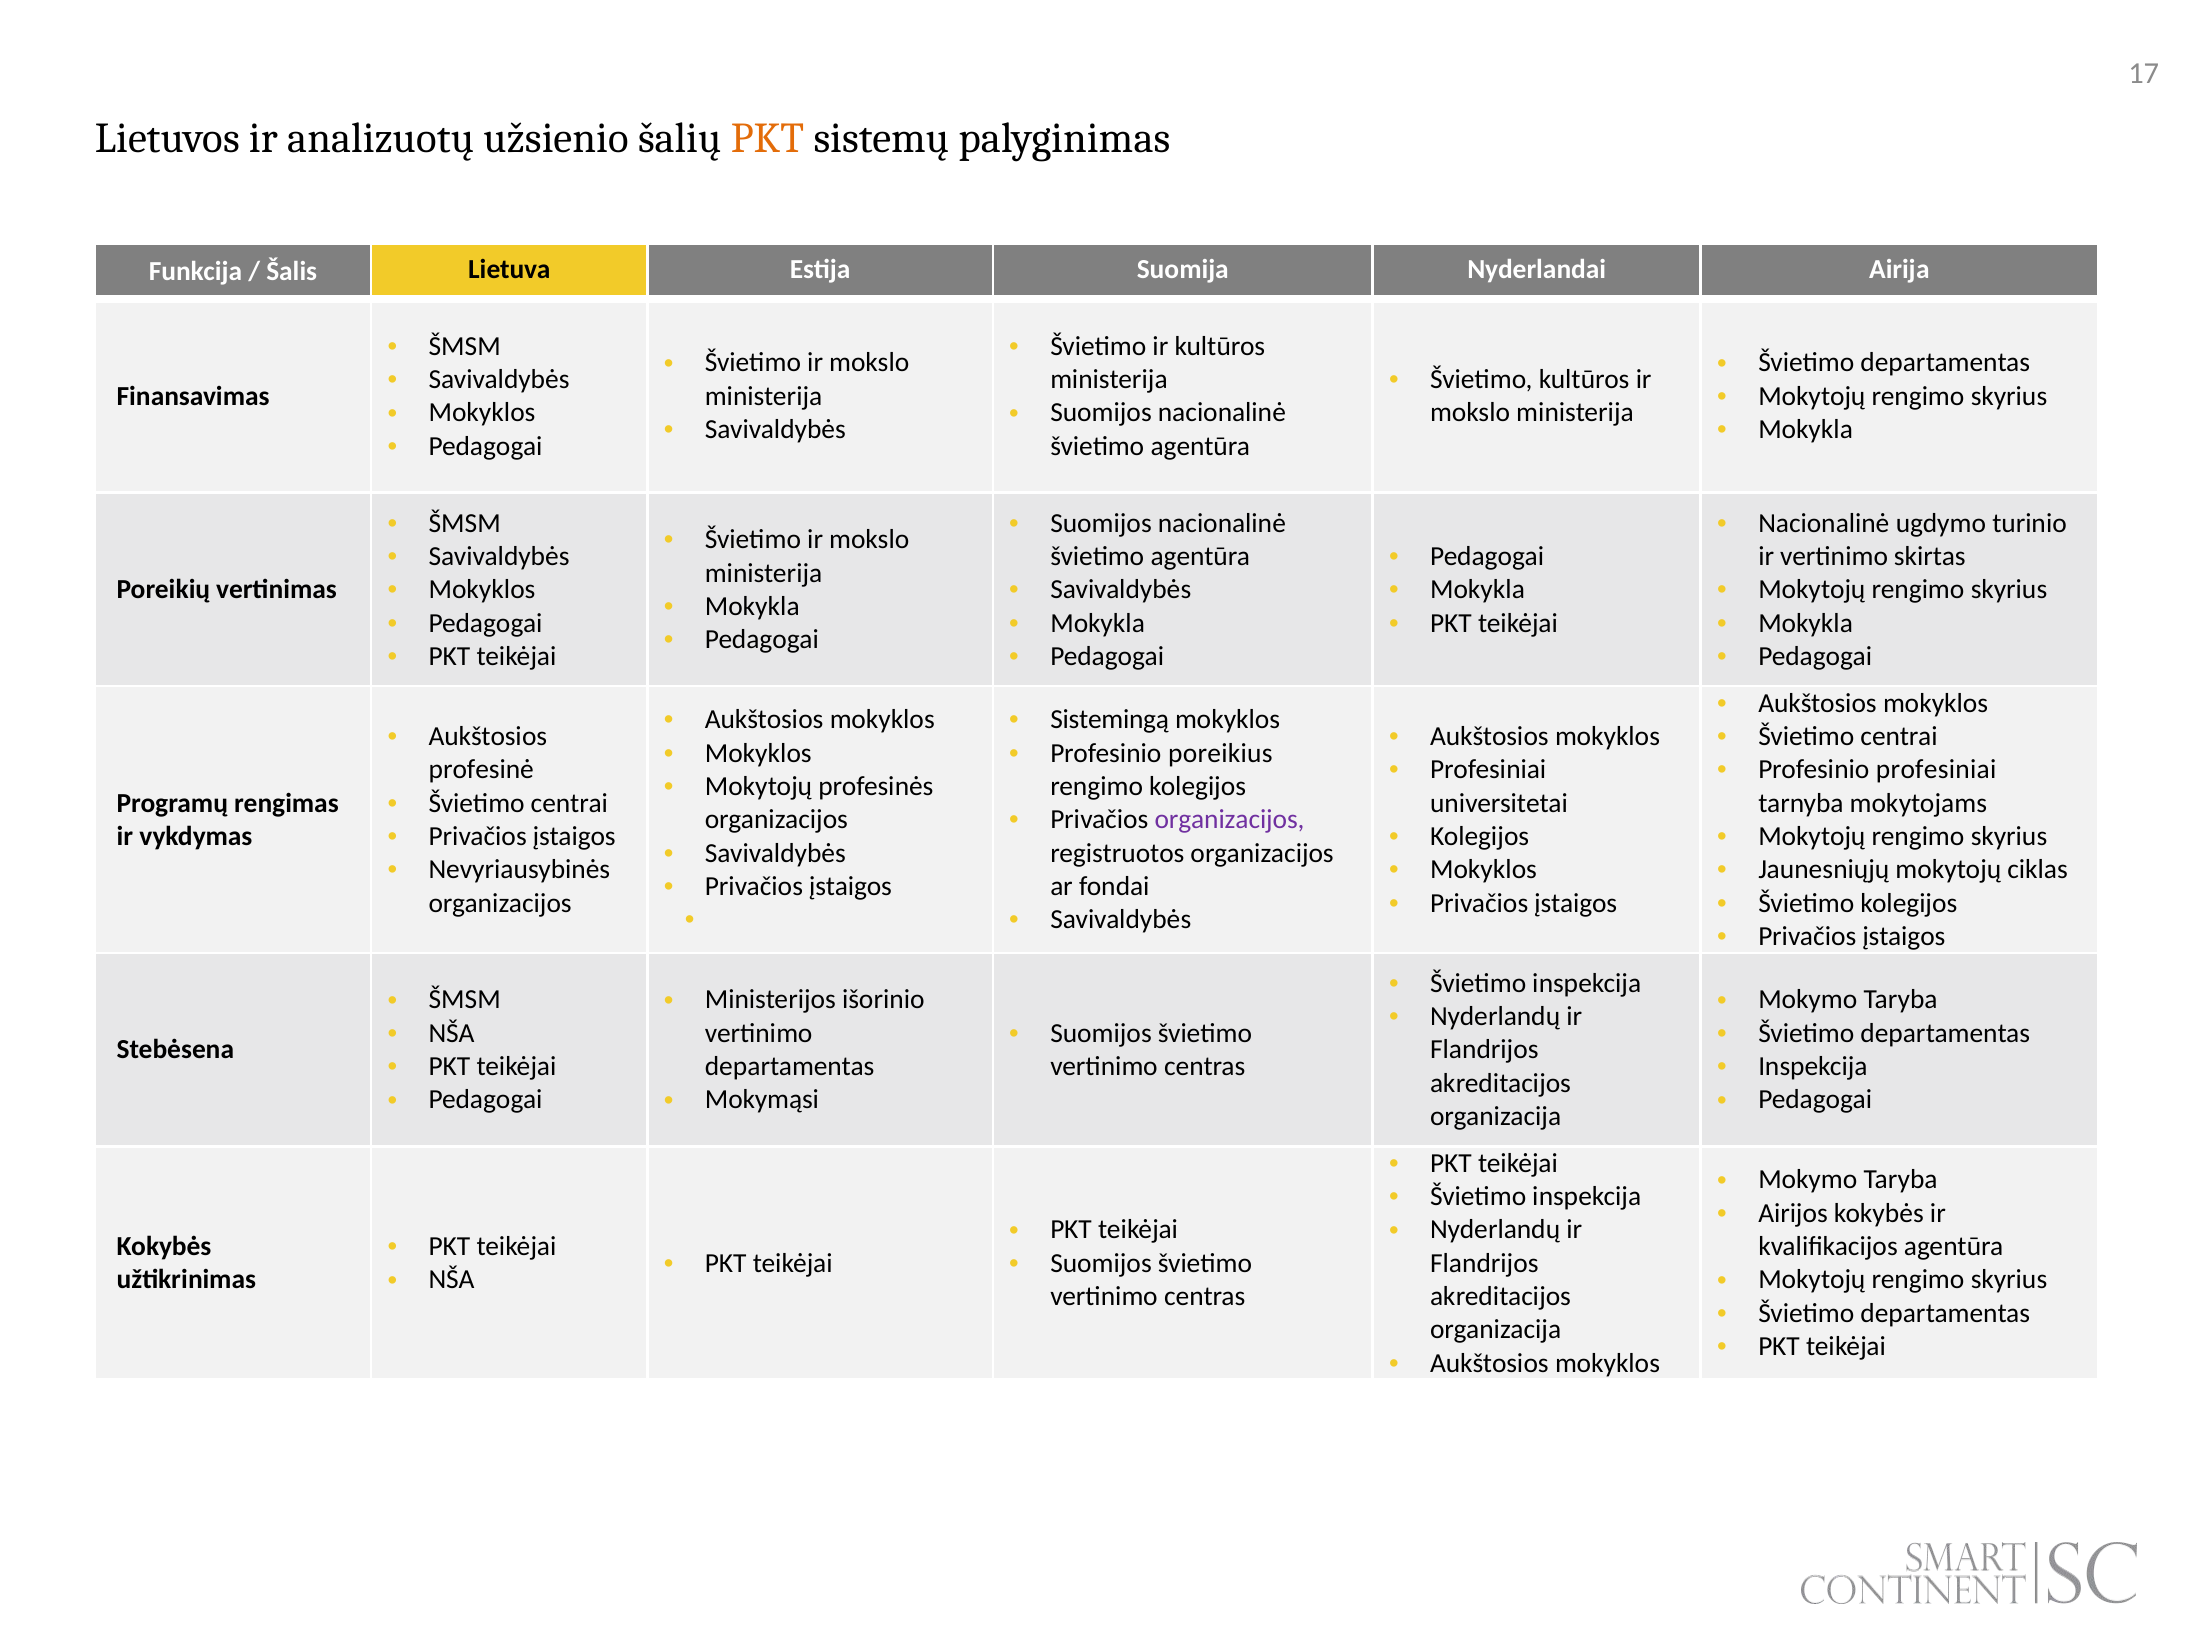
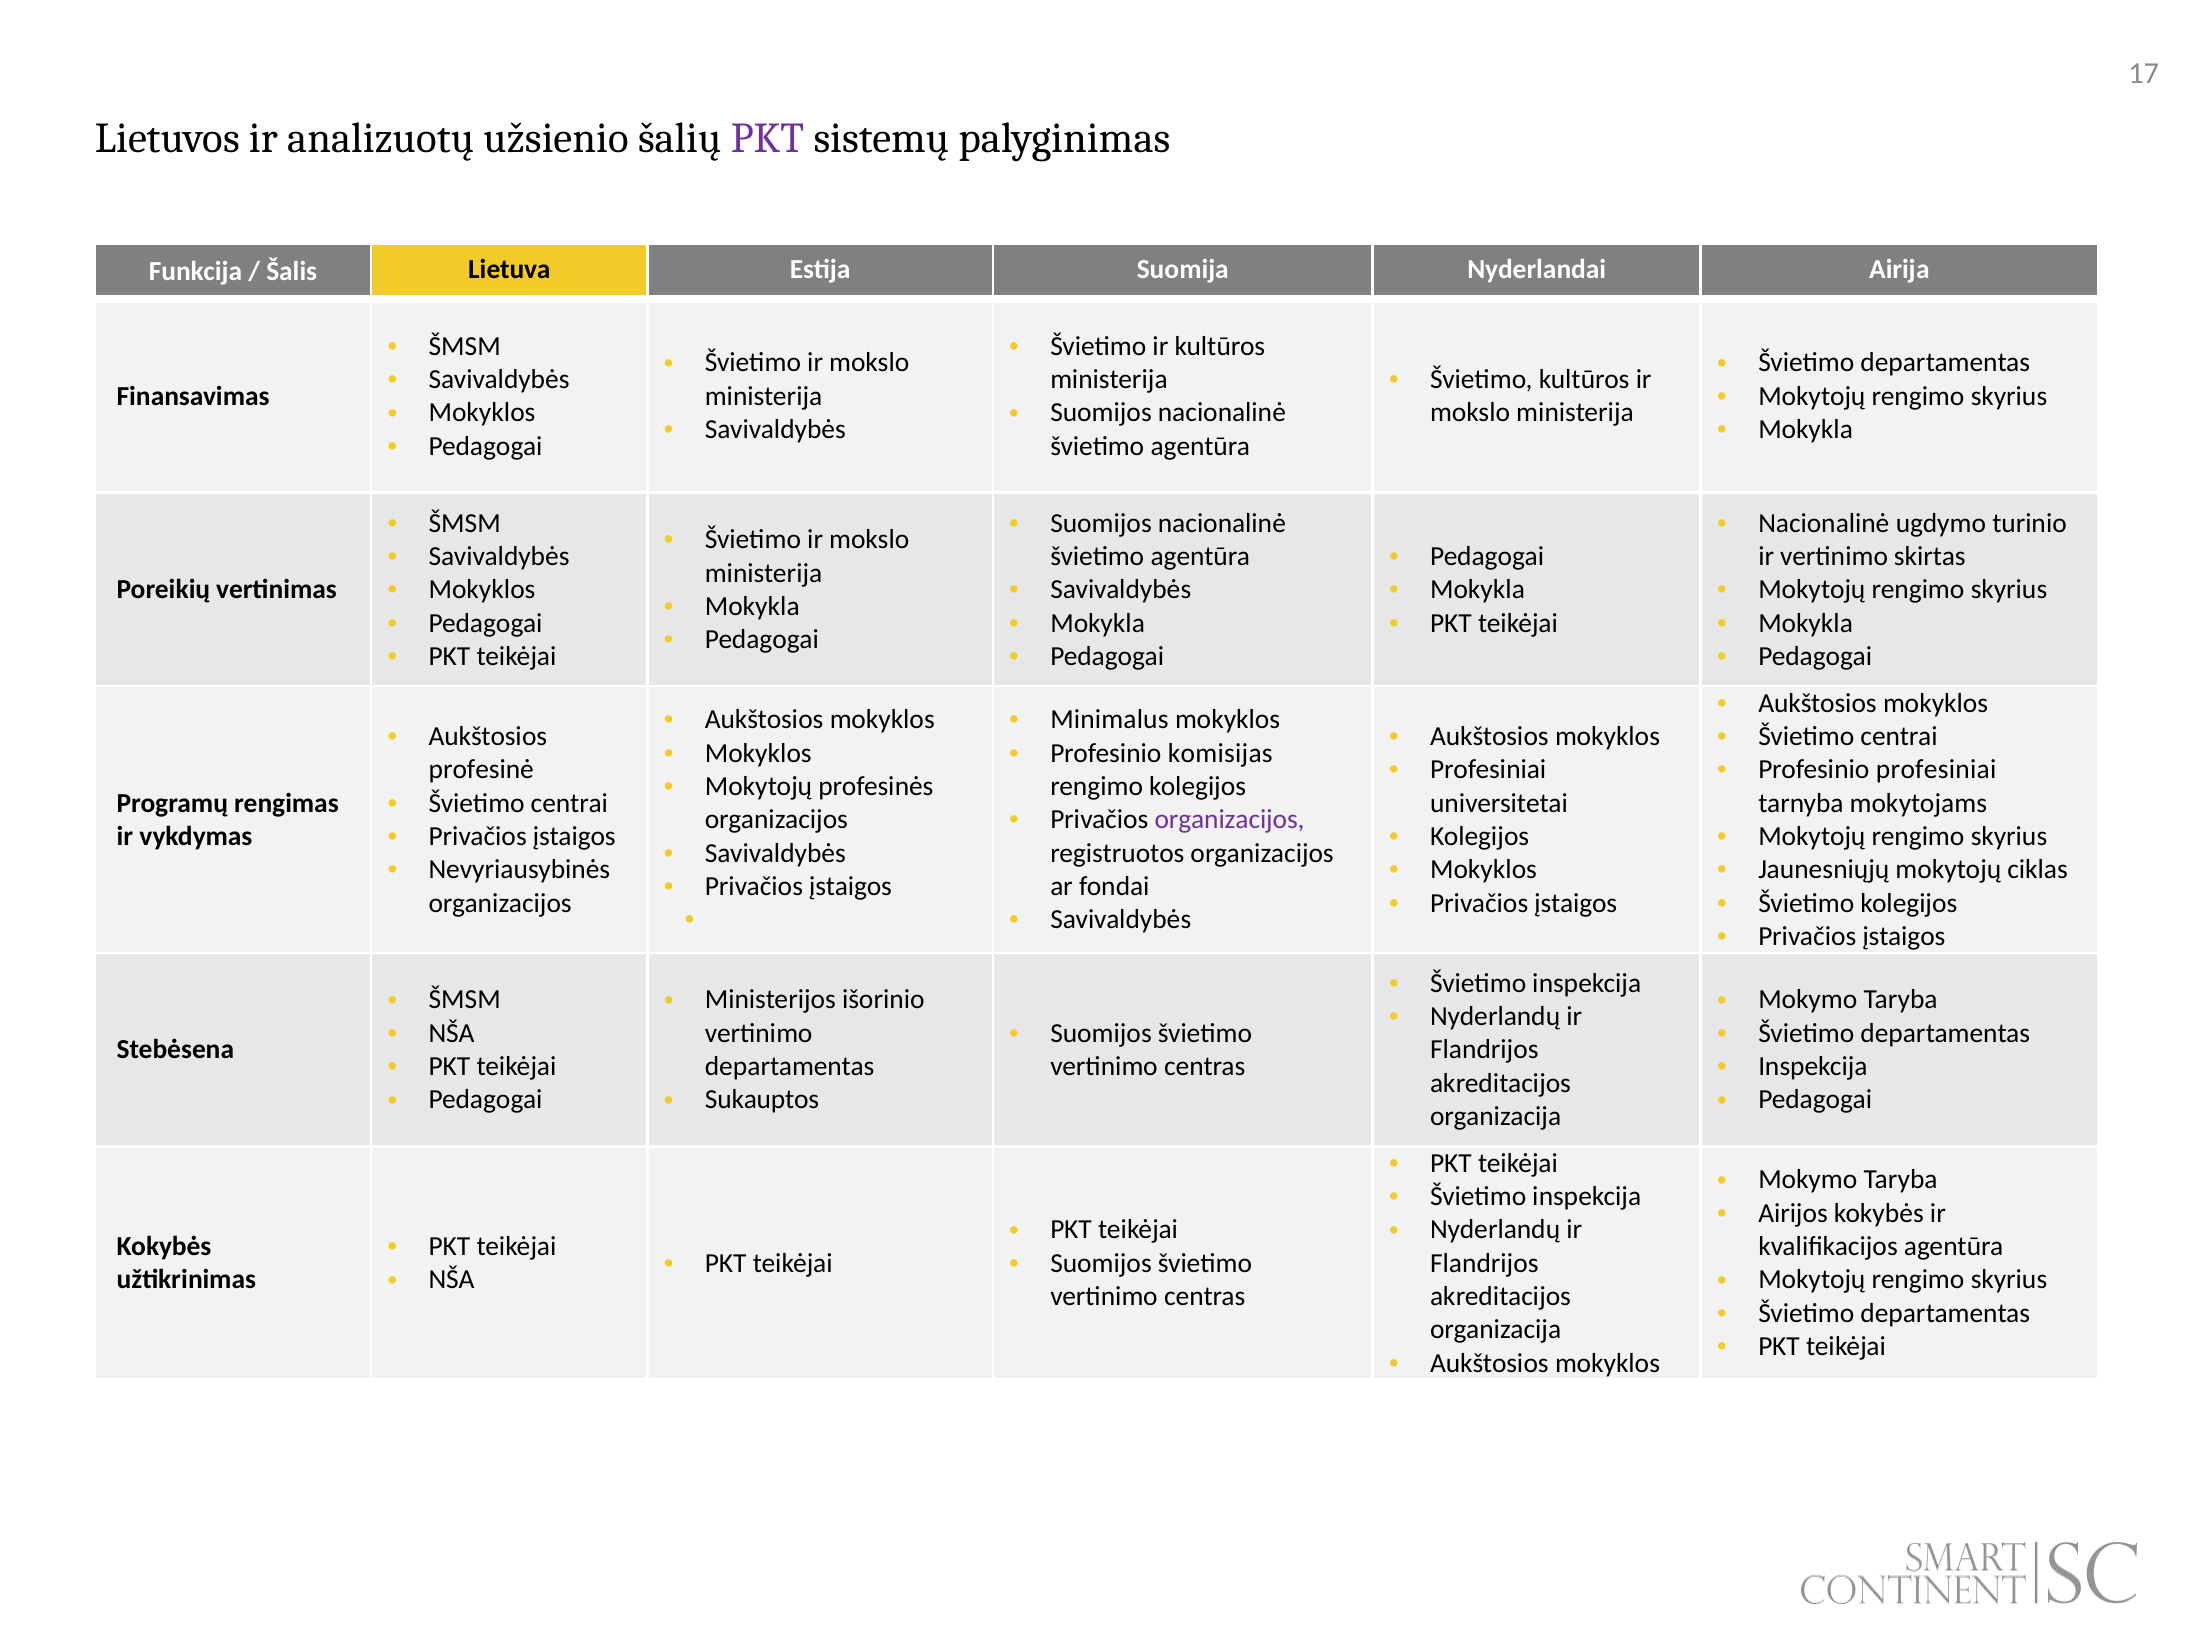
PKT colour: orange -> purple (768, 138)
Sistemingą: Sistemingą -> Minimalus (1109, 720)
poreikius: poreikius -> komisijas (1220, 753)
Mokymąsi: Mokymąsi -> Sukauptos (762, 1100)
